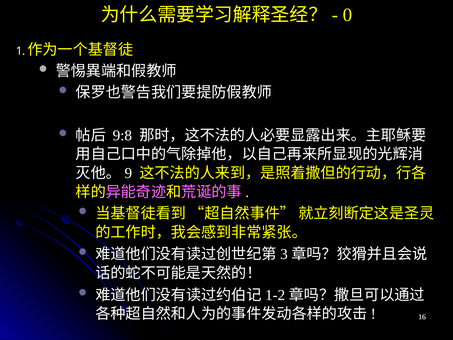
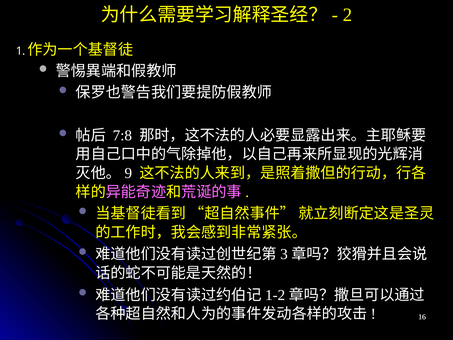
0: 0 -> 2 (347, 15)
9:8: 9:8 -> 7:8 (122, 135)
